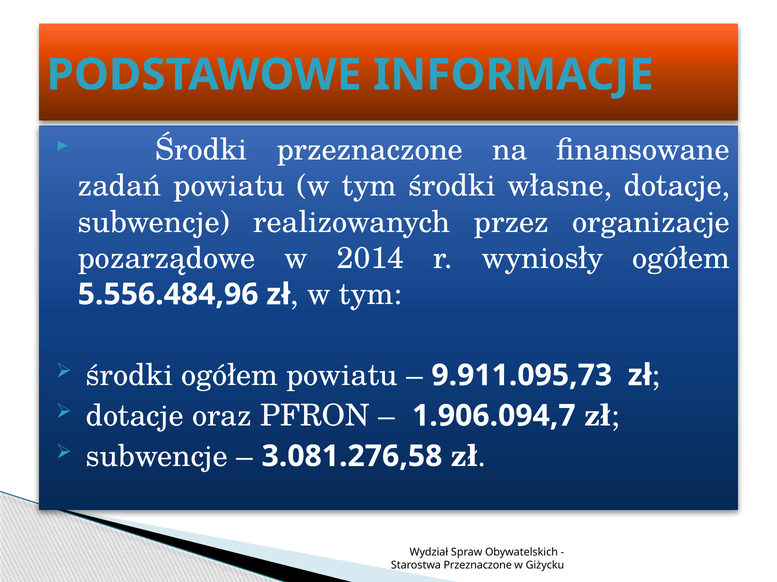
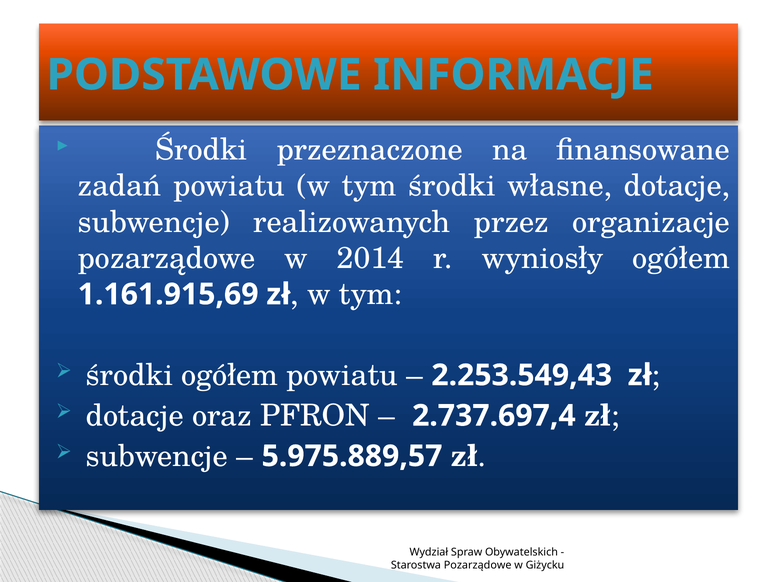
5.556.484,96: 5.556.484,96 -> 1.161.915,69 (168, 295)
9.911.095,73: 9.911.095,73 -> 2.253.549,43 (522, 376)
1.906.094,7: 1.906.094,7 -> 2.737.697,4 (494, 416)
3.081.276,58: 3.081.276,58 -> 5.975.889,57 (352, 457)
Starostwa Przeznaczone: Przeznaczone -> Pozarządowe (478, 566)
